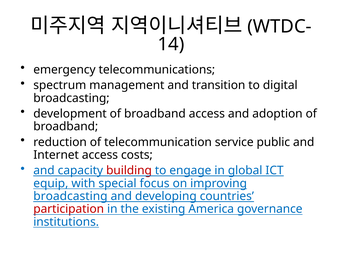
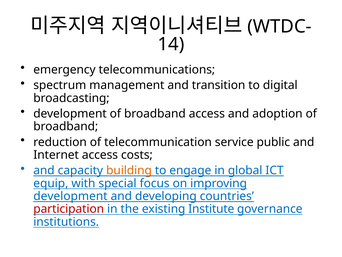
building colour: red -> orange (129, 170)
broadcasting: broadcasting -> development (70, 196)
America: America -> Institute (211, 209)
